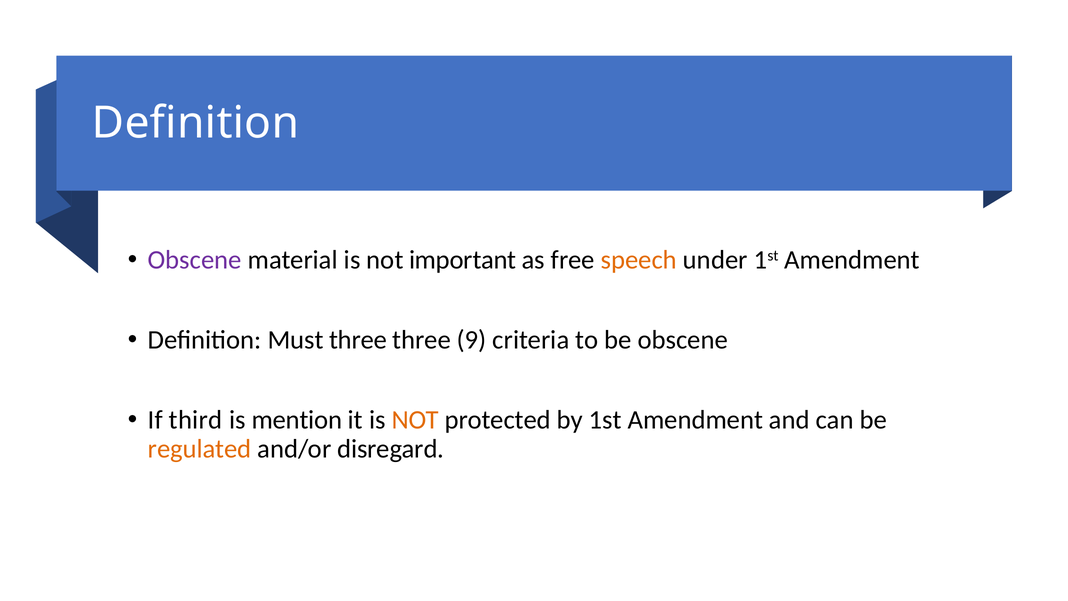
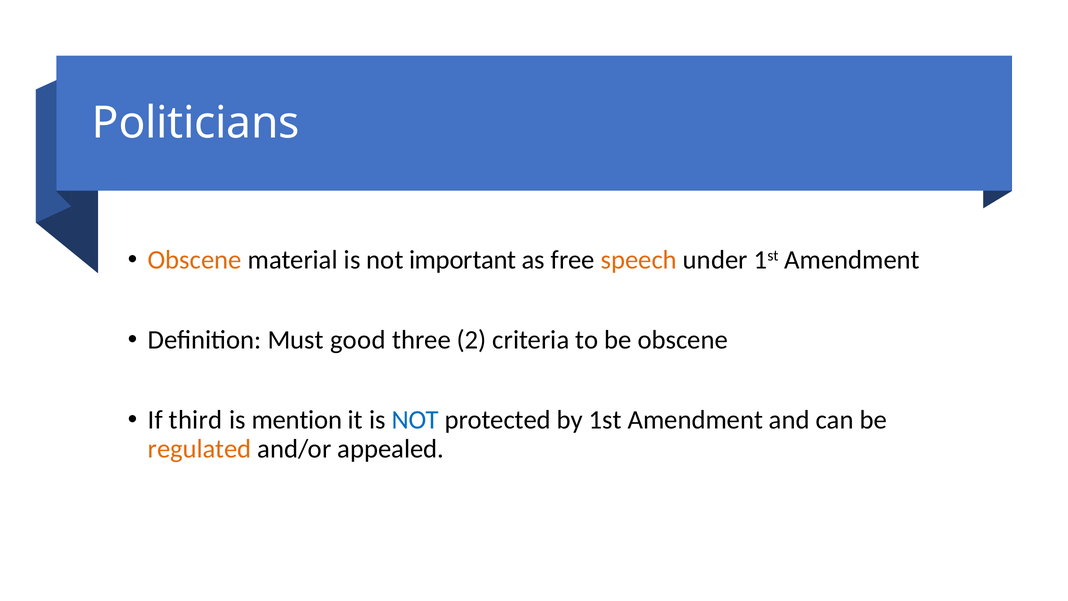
Definition: Definition -> Politicians (196, 123)
Obscene colour: purple -> orange (195, 260)
Must three: three -> good (358, 340)
9: 9 -> 2 (472, 340)
NOT colour: orange -> blue (415, 420)
disregard: disregard -> appealed (391, 449)
